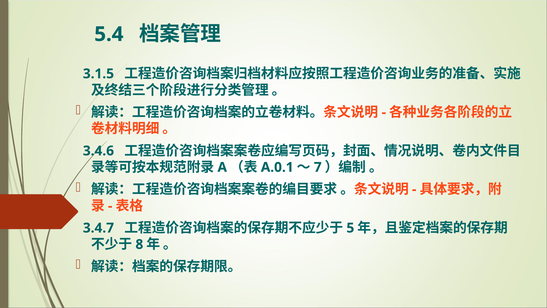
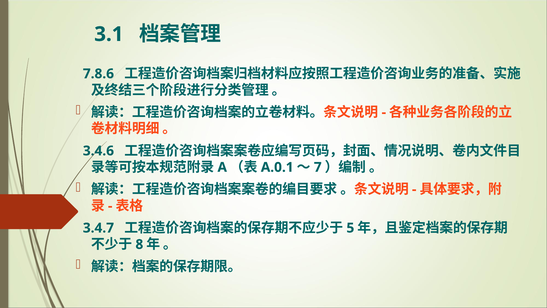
5.4: 5.4 -> 3.1 (109, 34)
3.1.5: 3.1.5 -> 7.8.6 (98, 74)
